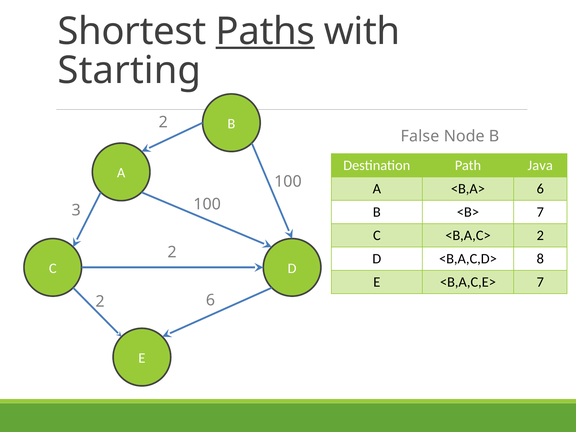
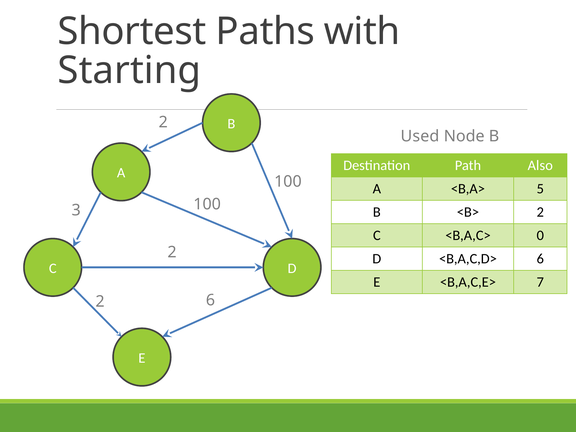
Paths underline: present -> none (265, 31)
False: False -> Used (420, 136)
Java: Java -> Also (540, 165)
<B,A> 6: 6 -> 5 (540, 189)
<B> 7: 7 -> 2 (540, 212)
<B,A,C> 2: 2 -> 0 (540, 236)
<B,A,C,D> 8: 8 -> 6 (540, 259)
